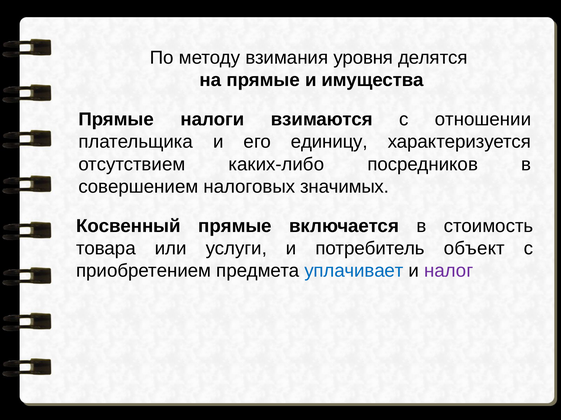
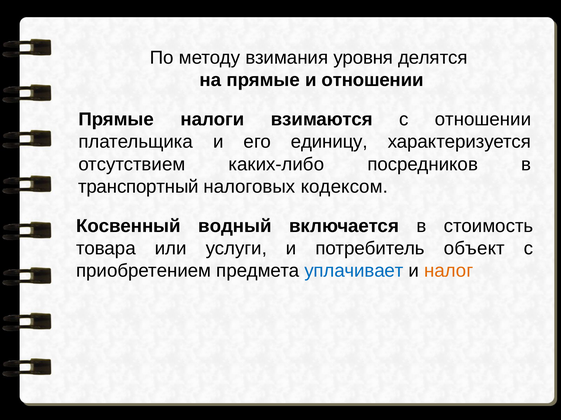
и имущества: имущества -> отношении (373, 80)
совершением: совершением -> транспортный (138, 187)
значимых: значимых -> кодексом (344, 187)
Косвенный прямые: прямые -> водный (235, 226)
налог colour: purple -> orange (449, 271)
